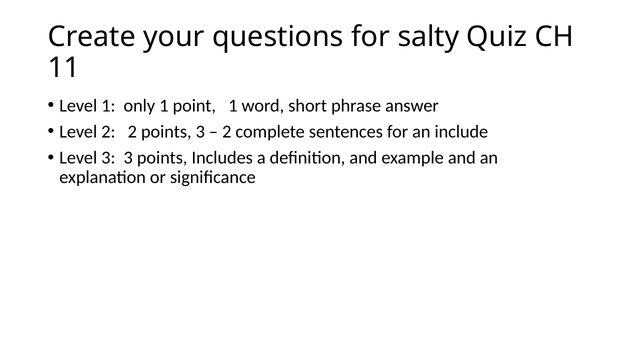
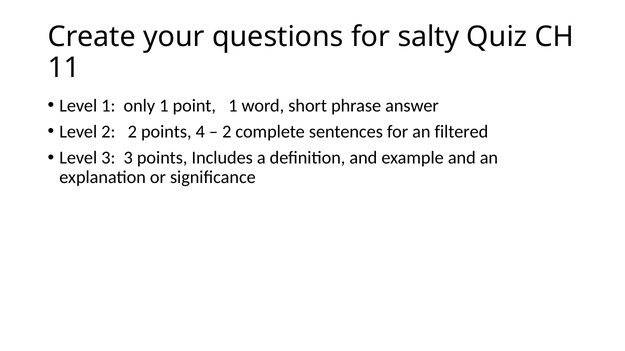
points 3: 3 -> 4 (200, 132)
include: include -> filtered (461, 132)
